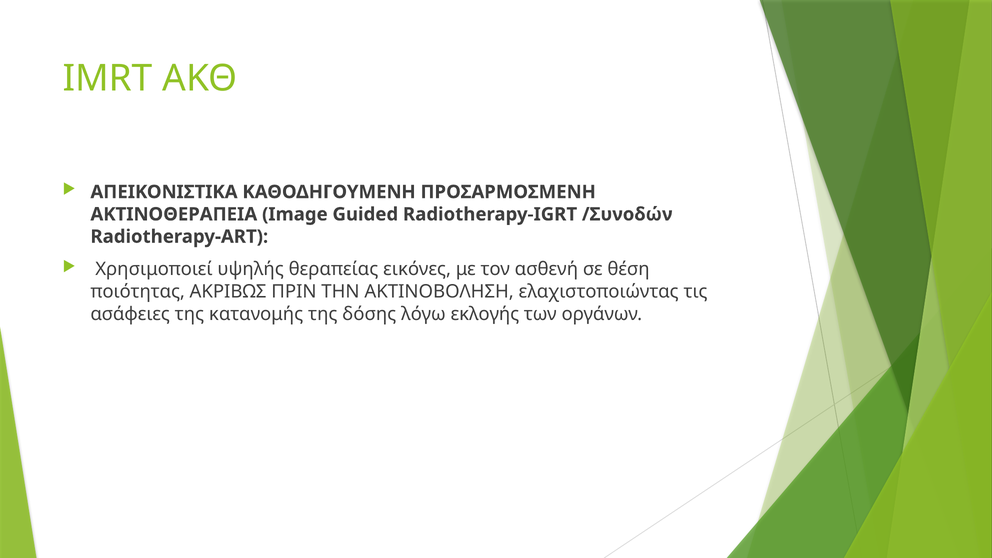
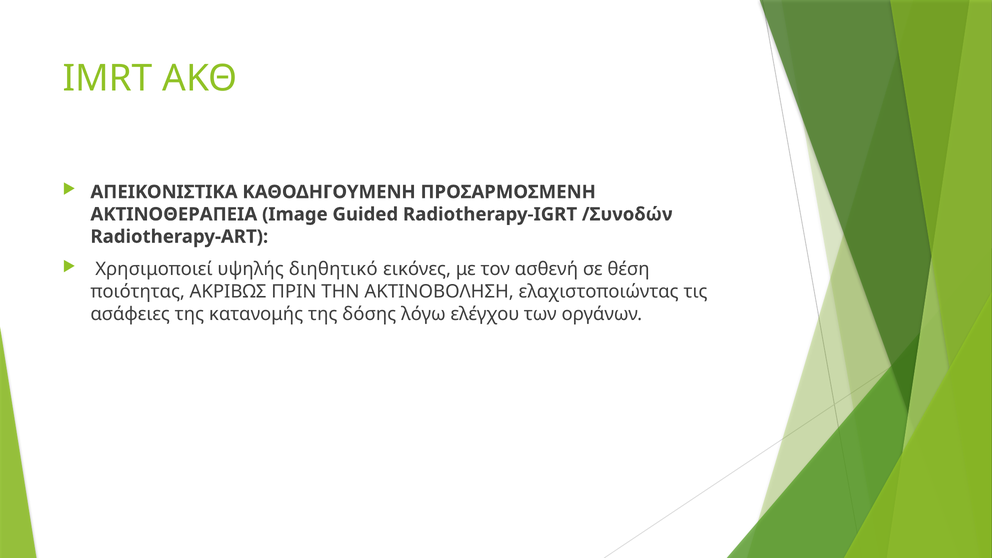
θεραπείας: θεραπείας -> διηθητικό (333, 269)
εκλογής: εκλογής -> ελέγχου (485, 314)
